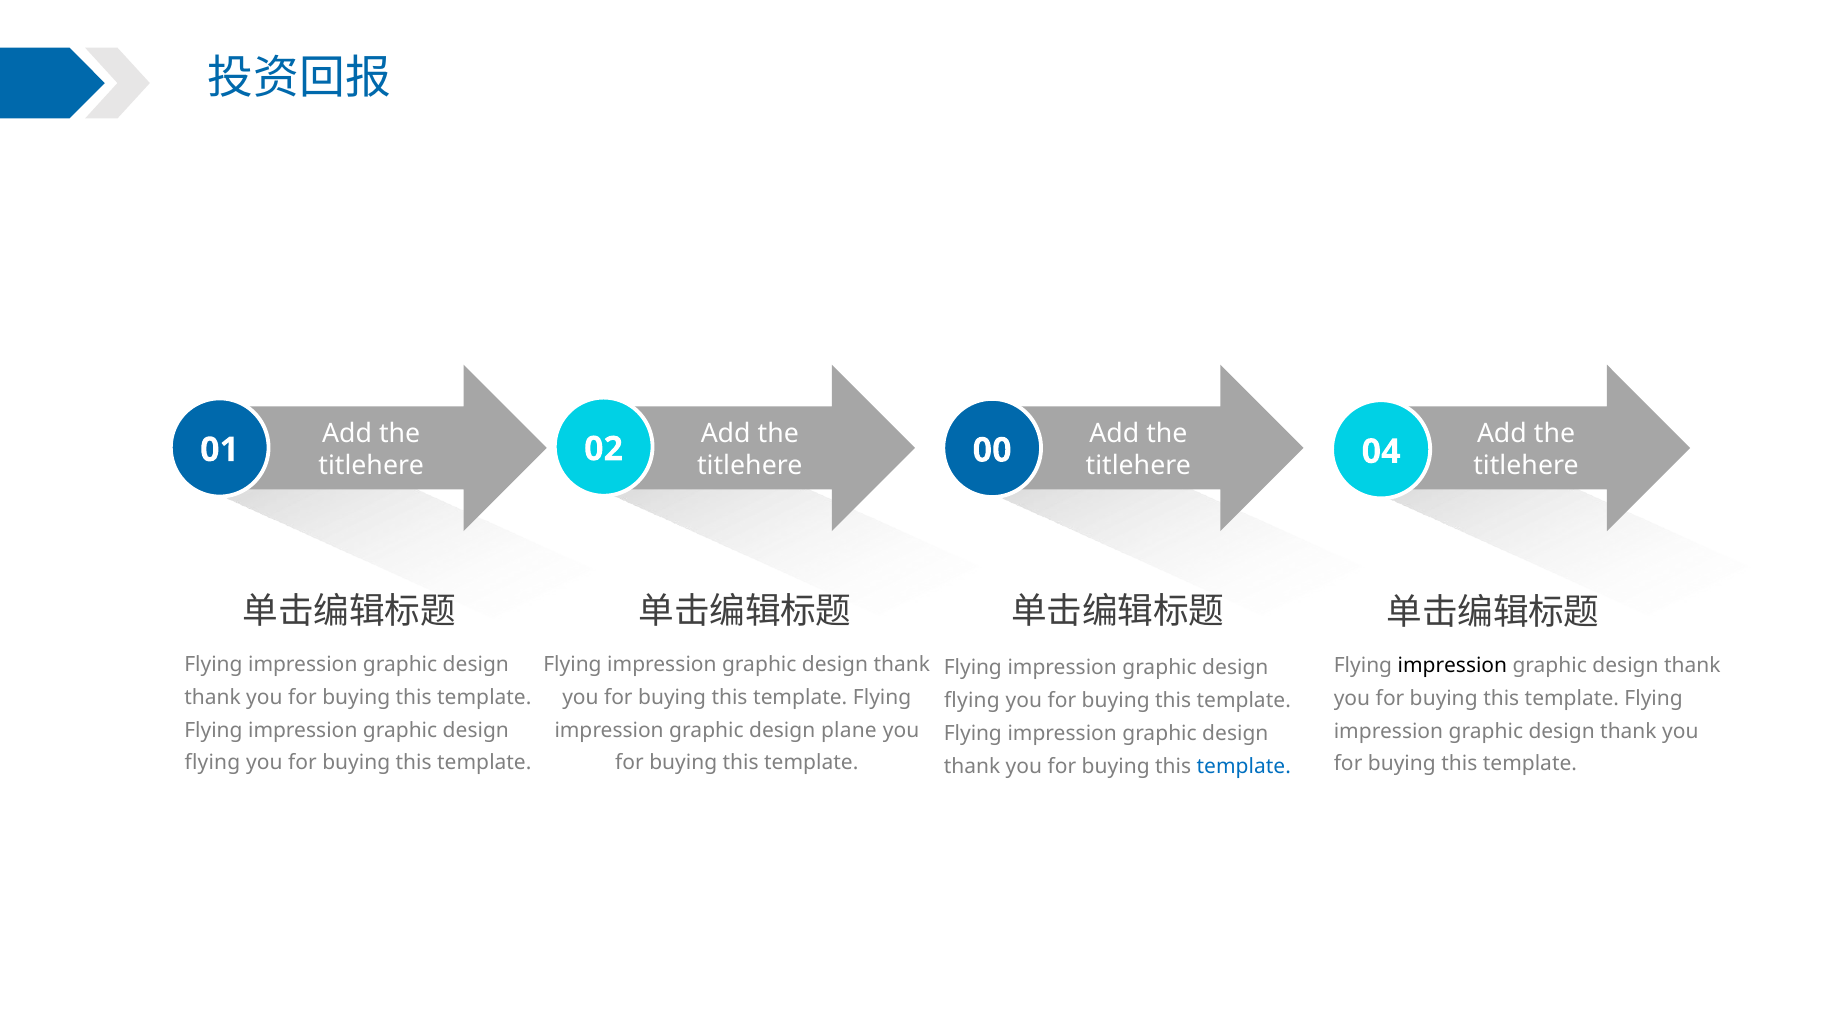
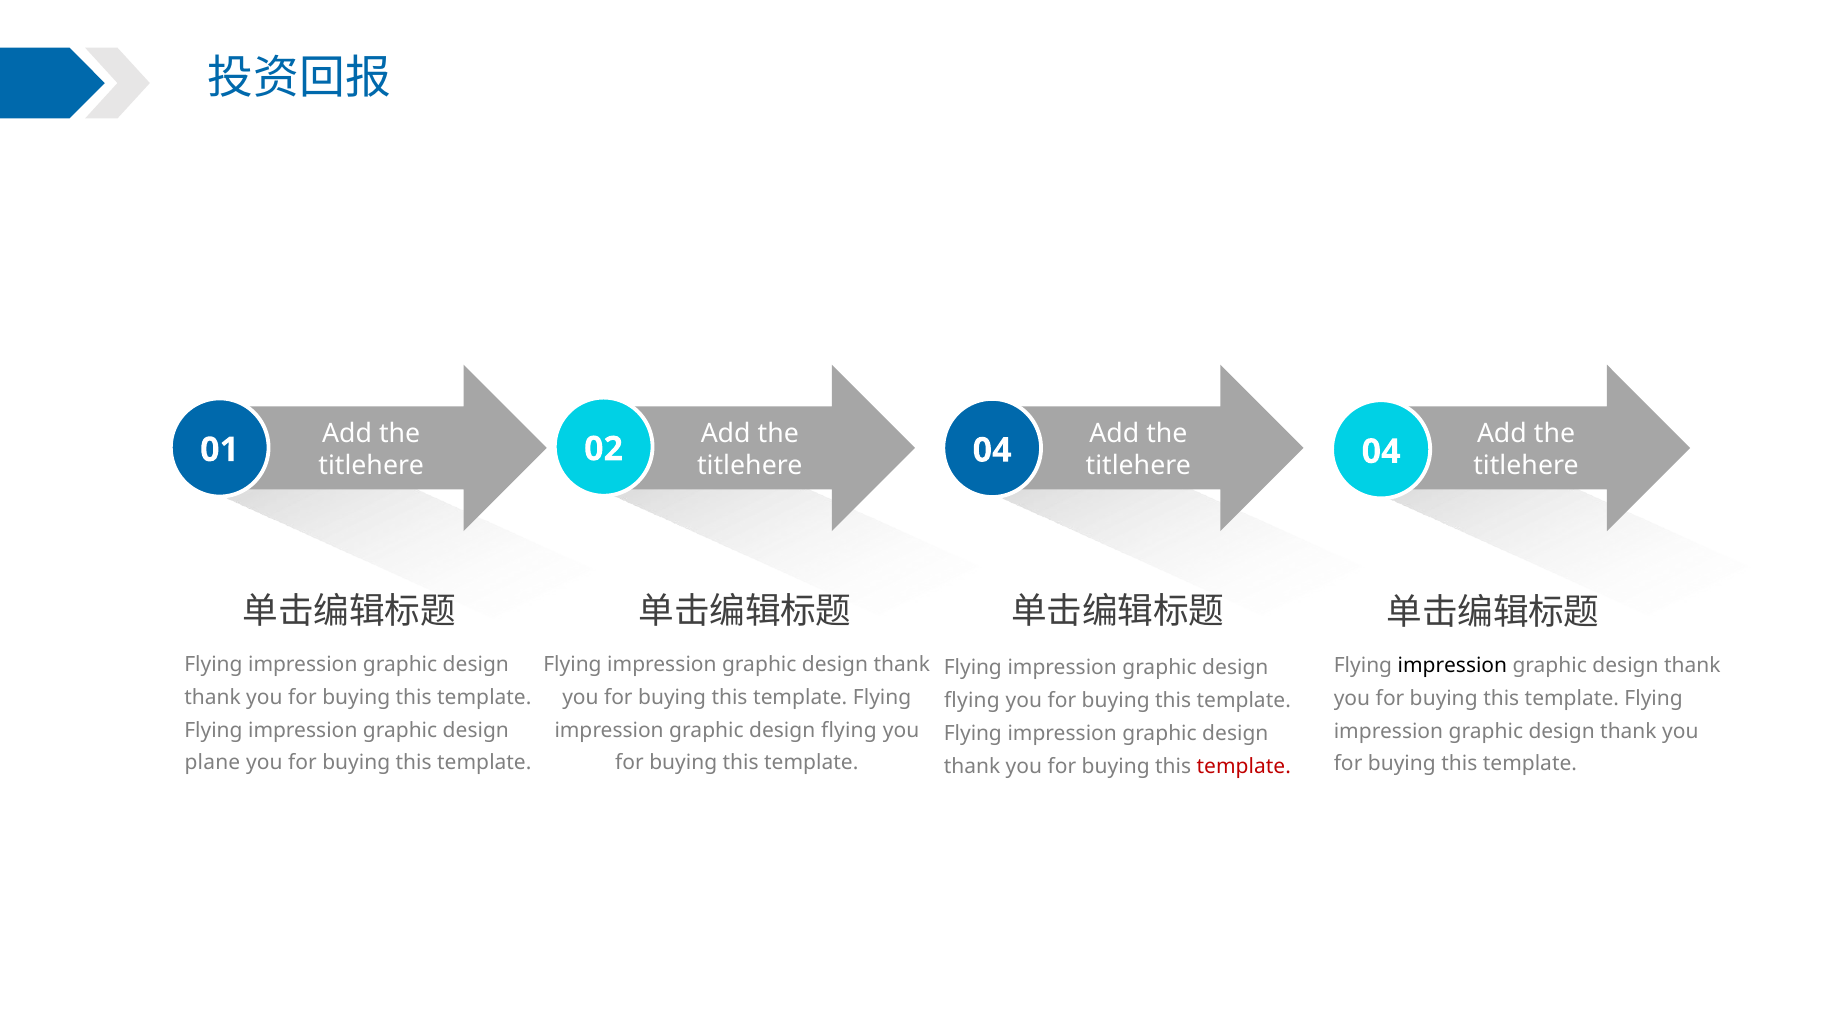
02 00: 00 -> 04 (992, 450)
plane: plane -> flying (849, 730)
flying: flying -> plane (212, 762)
template colour: blue -> red (1244, 766)
